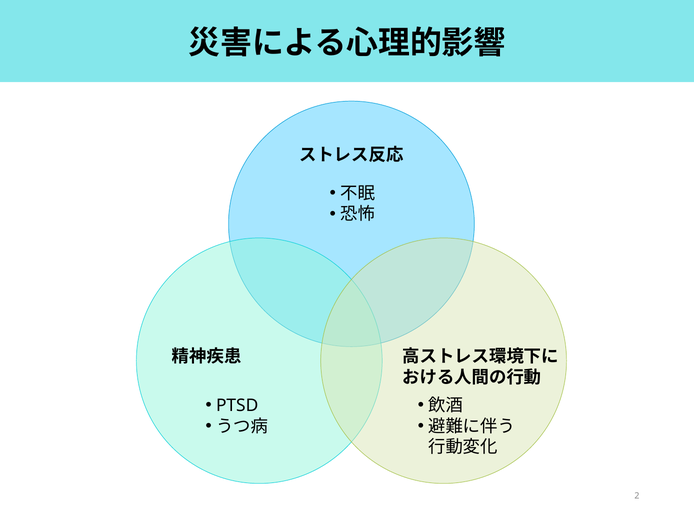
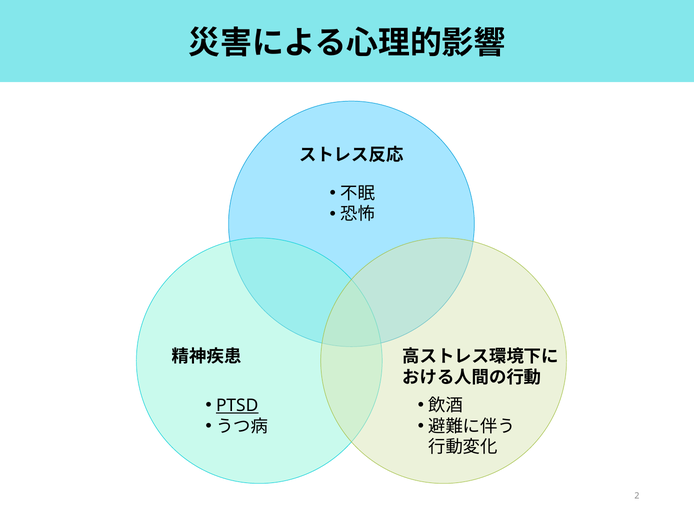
PTSD underline: none -> present (237, 406)
